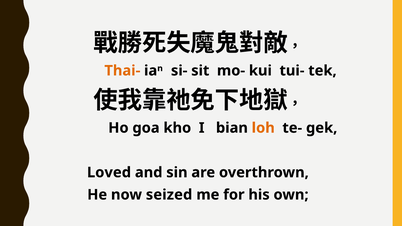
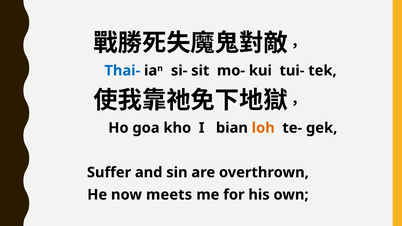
Thai- colour: orange -> blue (122, 71)
Loved: Loved -> Suffer (109, 173)
seized: seized -> meets (169, 195)
